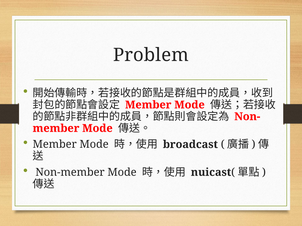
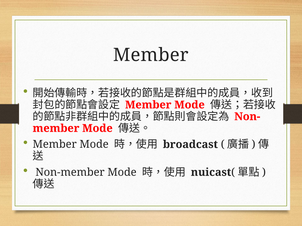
Problem: Problem -> Member (151, 55)
